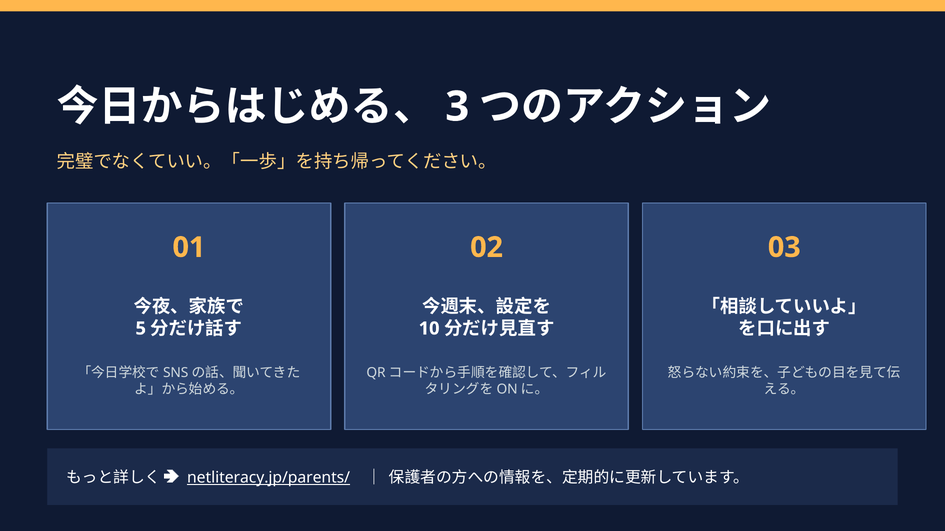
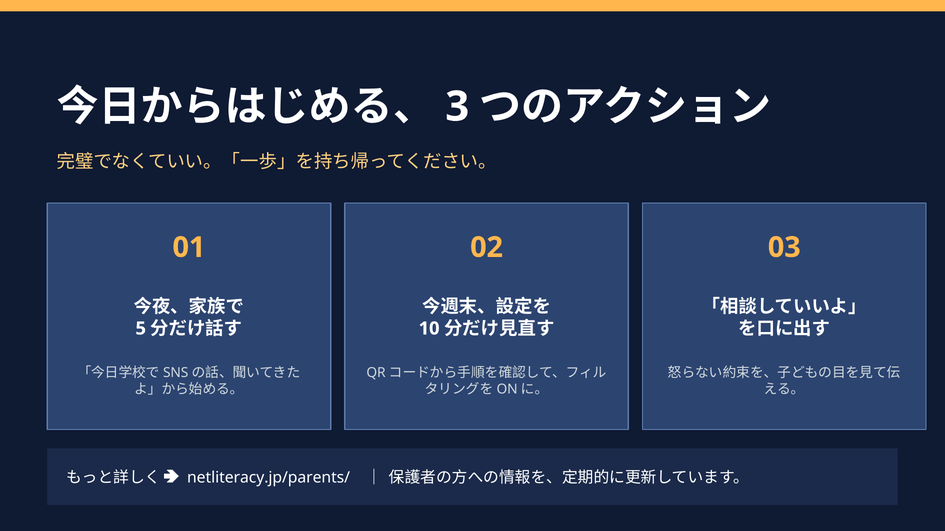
netliteracy.jp/parents/ underline: present -> none (269, 478)
